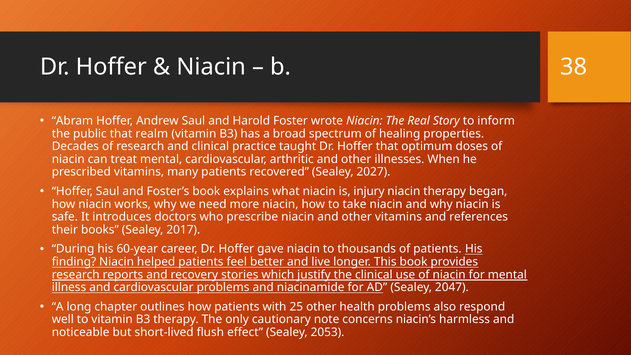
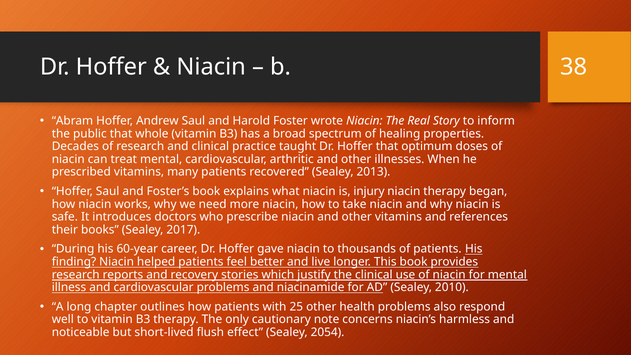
realm: realm -> whole (152, 134)
2027: 2027 -> 2013 (373, 172)
2047: 2047 -> 2010 (452, 287)
2053: 2053 -> 2054 (328, 332)
